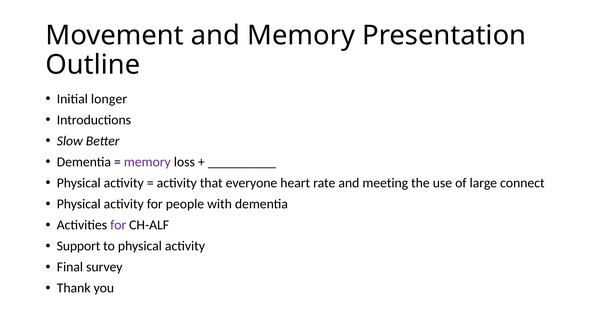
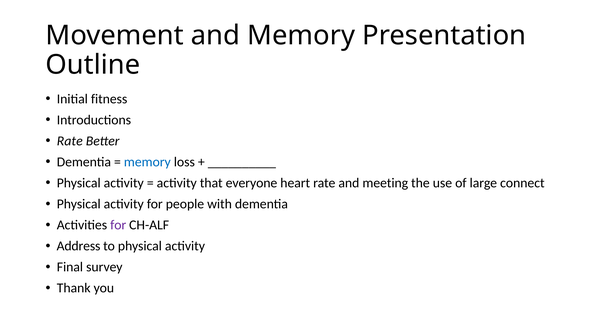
longer: longer -> fitness (109, 99)
Slow: Slow -> Rate (70, 141)
memory colour: purple -> blue (147, 162)
Support: Support -> Address (79, 246)
